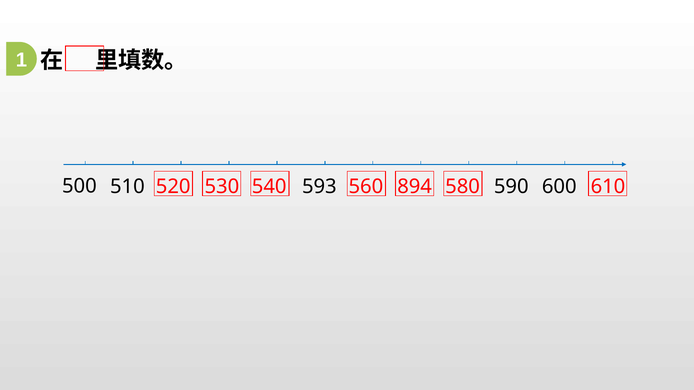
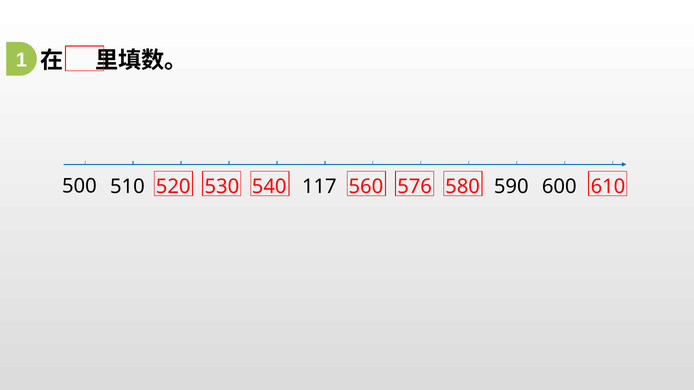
593: 593 -> 117 (319, 187)
894: 894 -> 576 (415, 187)
